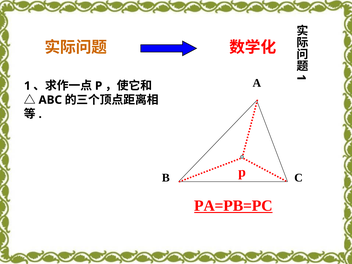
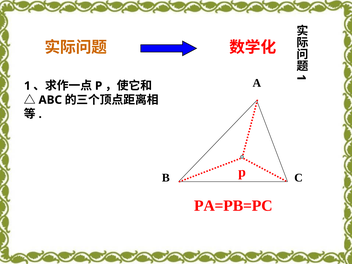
PA=PB=PC underline: present -> none (233, 206)
